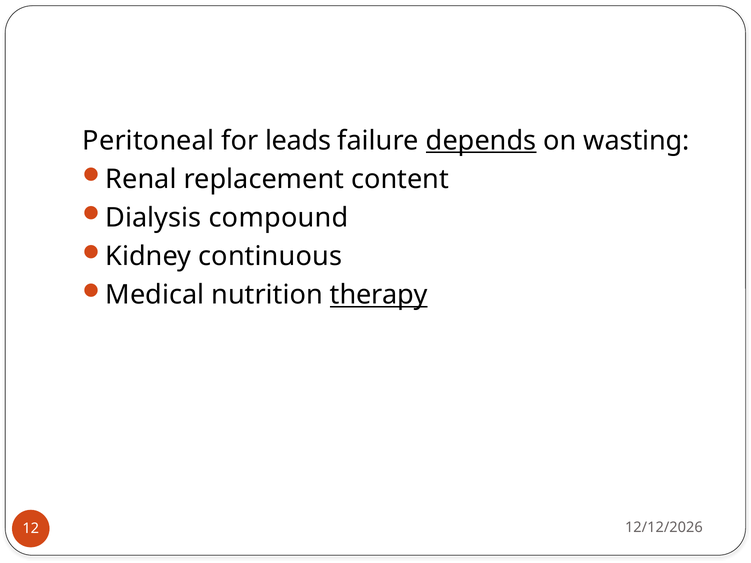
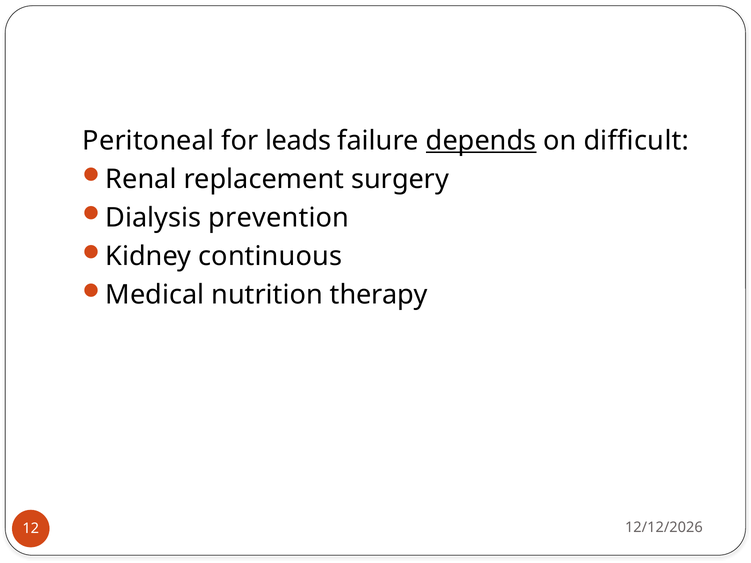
wasting: wasting -> difficult (636, 141)
content: content -> surgery (400, 179)
compound: compound -> prevention (279, 218)
therapy underline: present -> none (379, 295)
